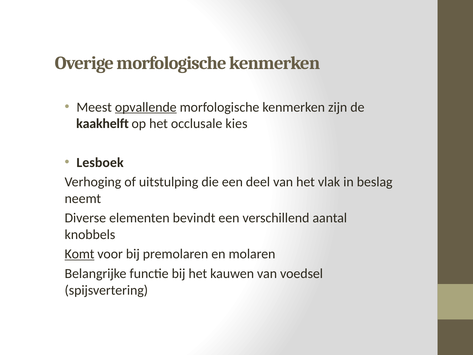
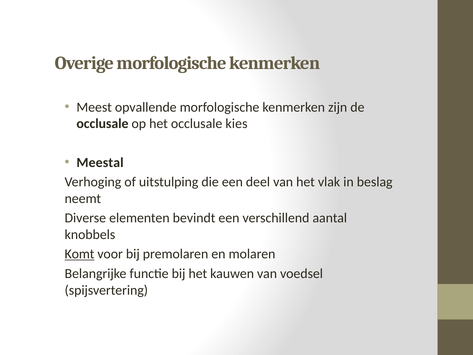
opvallende underline: present -> none (146, 107)
kaakhelft: kaakhelft -> occlusale (102, 124)
Lesboek: Lesboek -> Meestal (100, 162)
